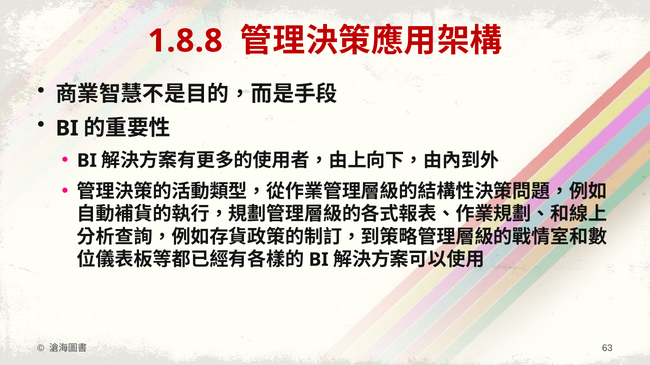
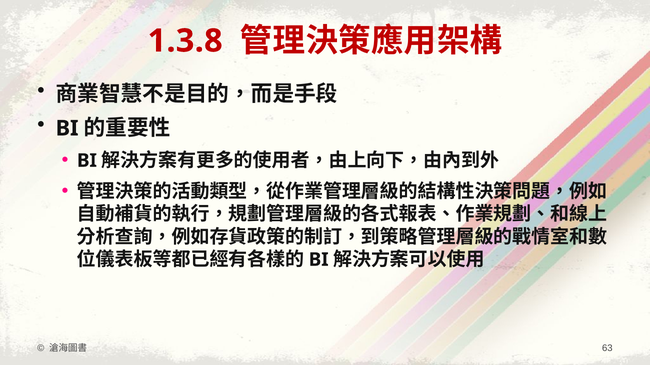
1.8.8: 1.8.8 -> 1.3.8 (185, 41)
